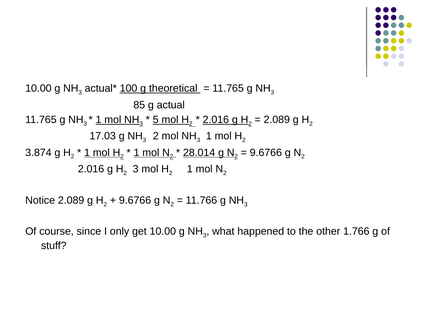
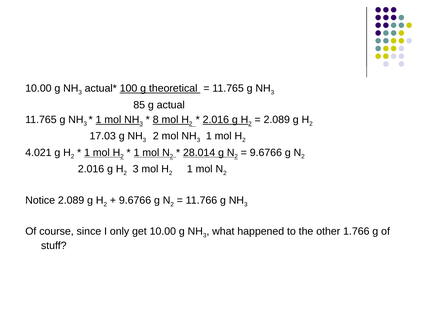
5: 5 -> 8 (156, 120)
3.874: 3.874 -> 4.021 (38, 152)
